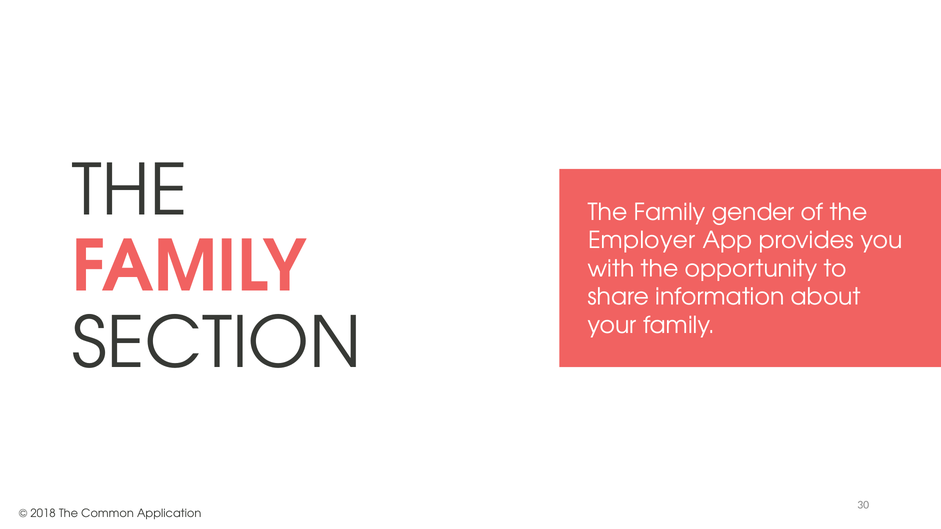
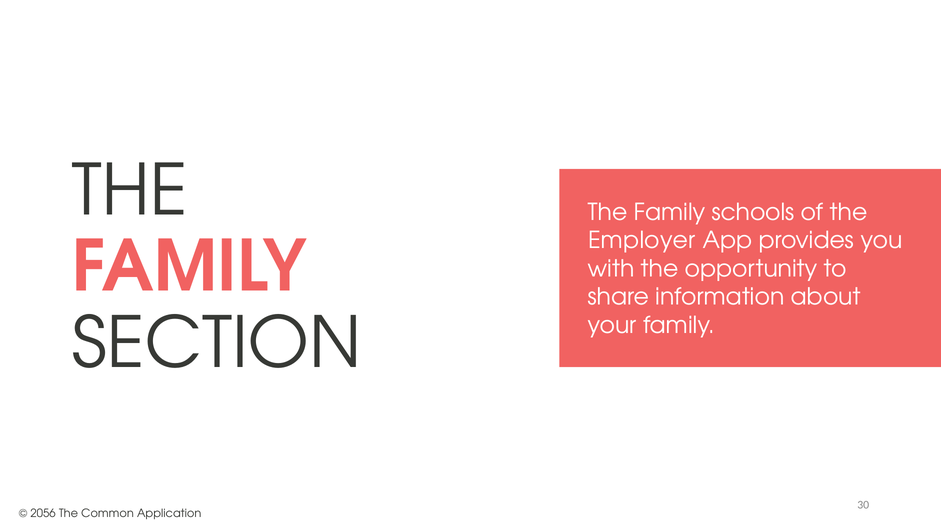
gender: gender -> schools (753, 213)
2018: 2018 -> 2056 (43, 514)
